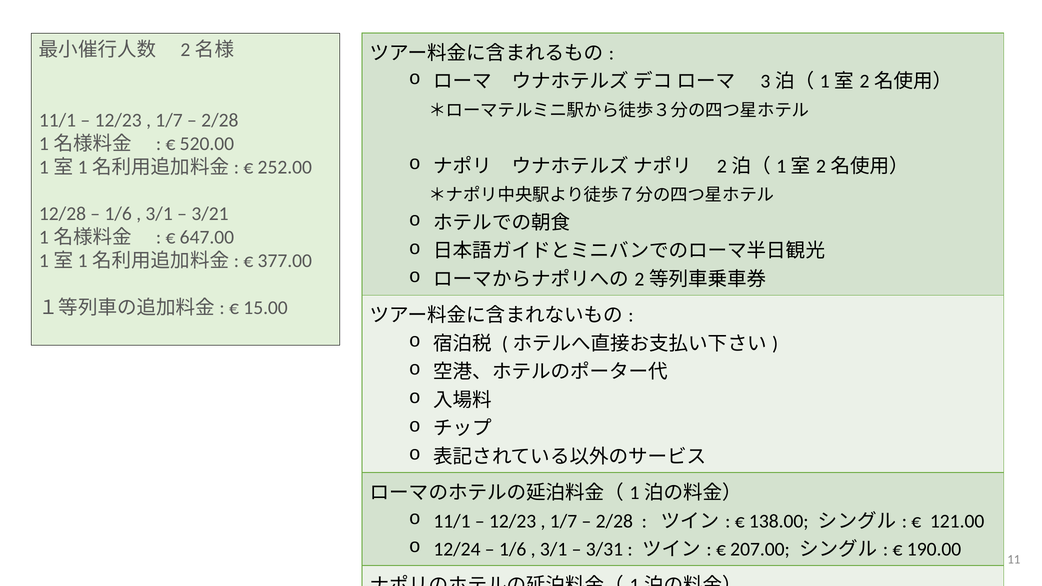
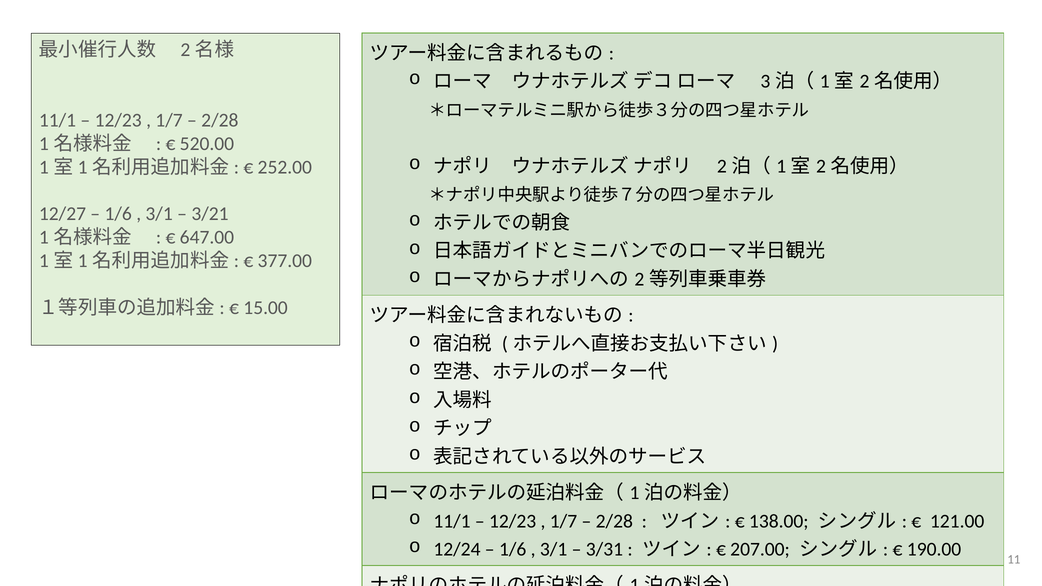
12/28: 12/28 -> 12/27 (63, 214)
